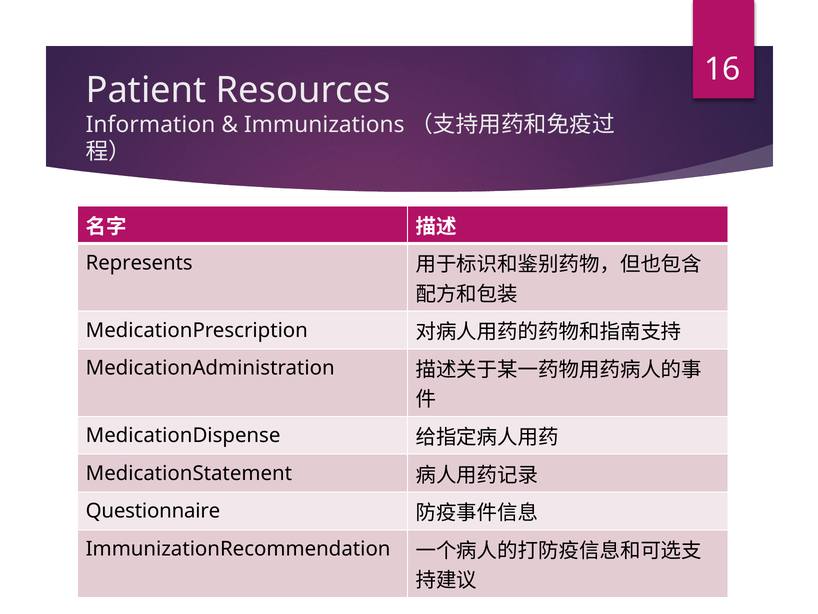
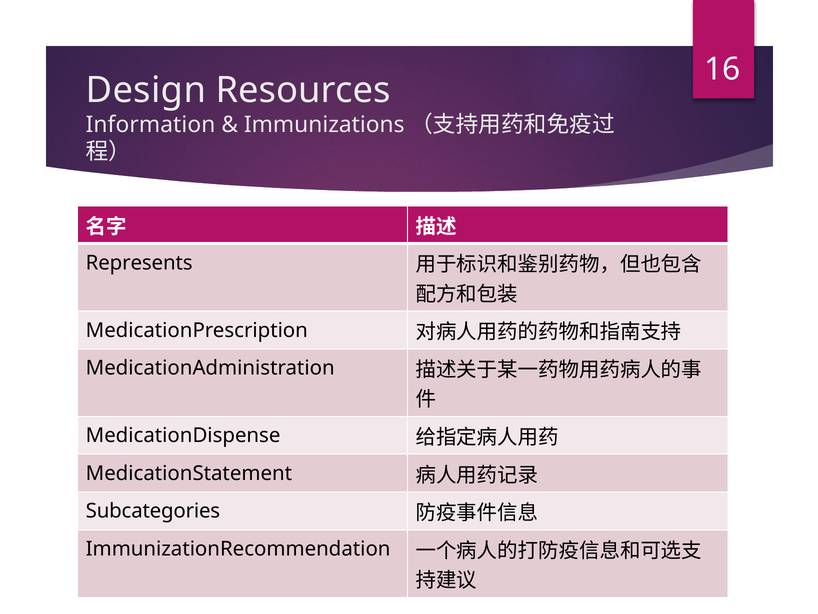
Patient: Patient -> Design (146, 90)
Questionnaire: Questionnaire -> Subcategories (153, 511)
